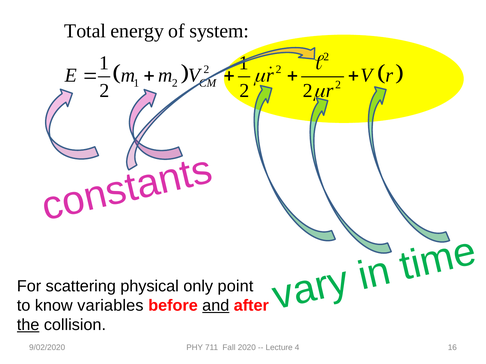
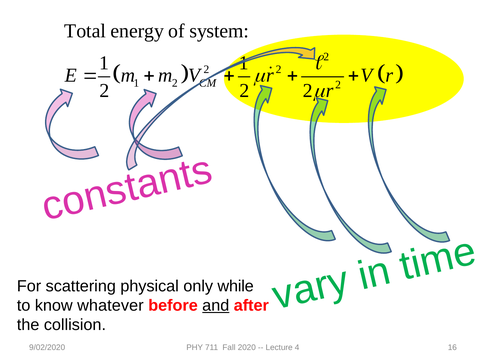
point: point -> while (236, 287)
variables: variables -> whatever (110, 306)
the underline: present -> none (28, 325)
